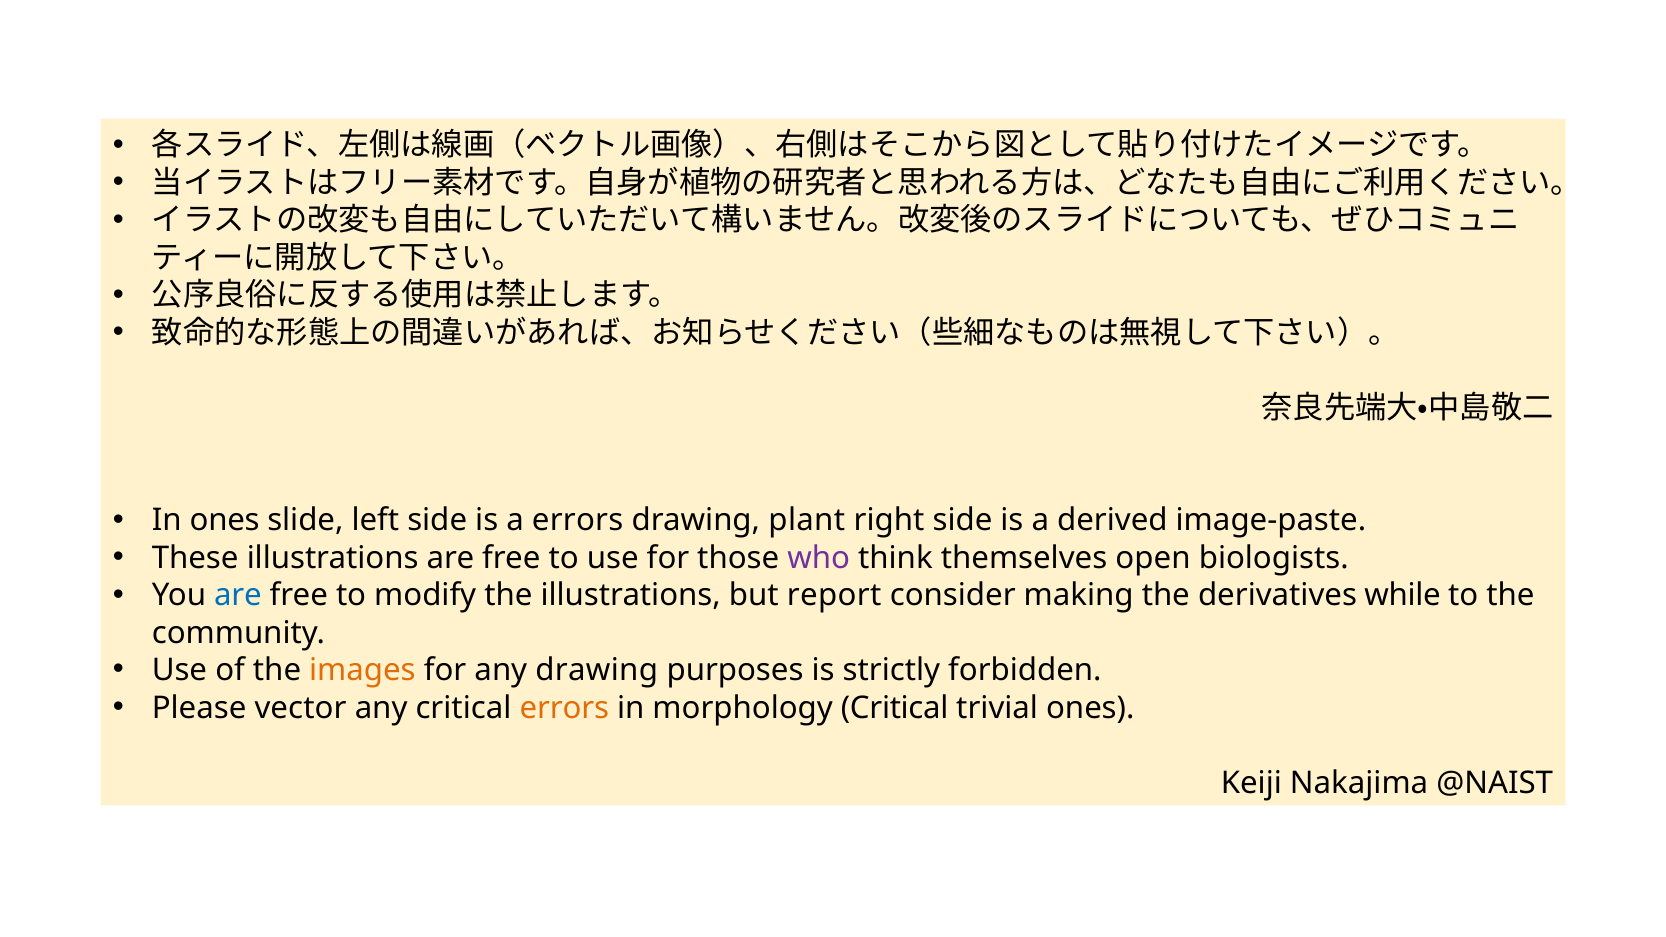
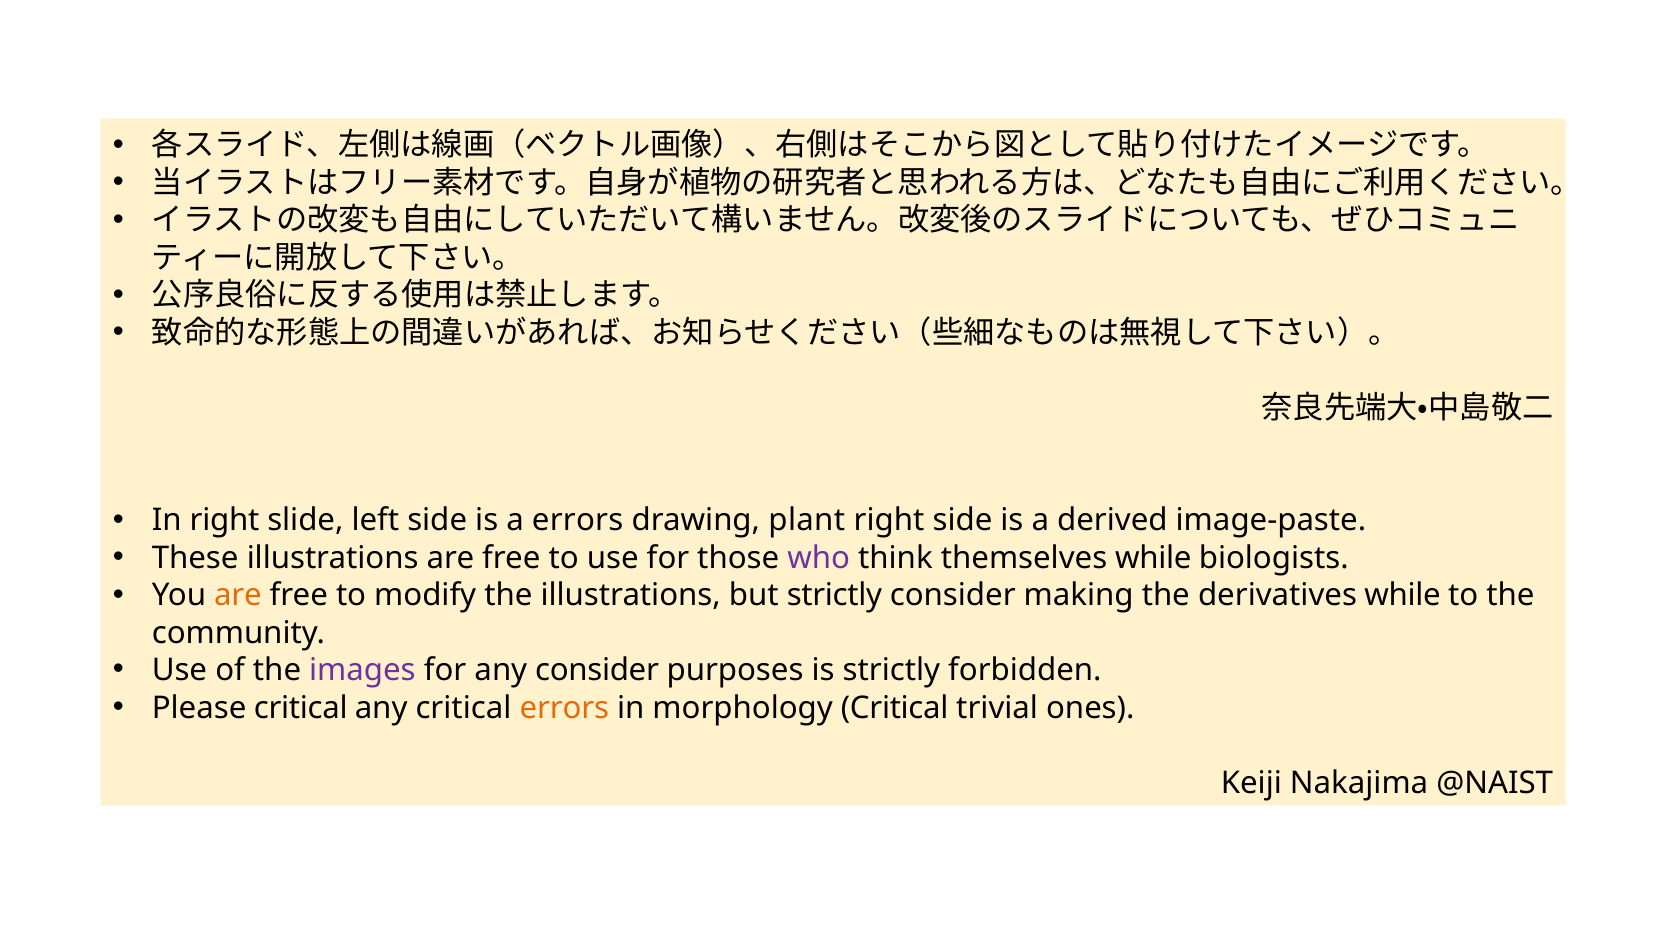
In ones: ones -> right (225, 520)
themselves open: open -> while (1153, 558)
are colour: blue -> orange (238, 595)
but report: report -> strictly (834, 595)
images colour: orange -> purple (362, 670)
any drawing: drawing -> consider (597, 670)
Please vector: vector -> critical (301, 708)
